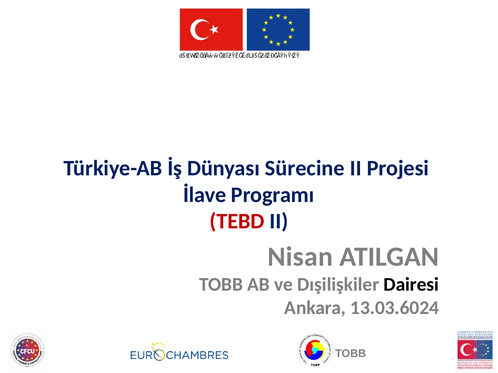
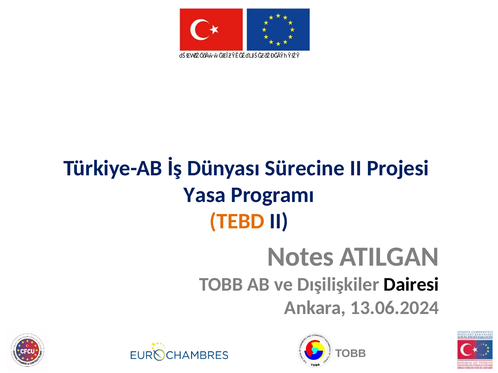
İlave: İlave -> Yasa (205, 195)
TEBD colour: red -> orange (237, 222)
Nisan: Nisan -> Notes (300, 257)
13.03.6024: 13.03.6024 -> 13.06.2024 (395, 308)
